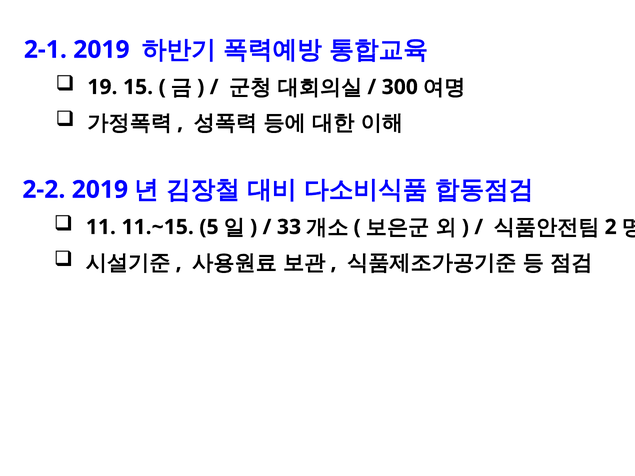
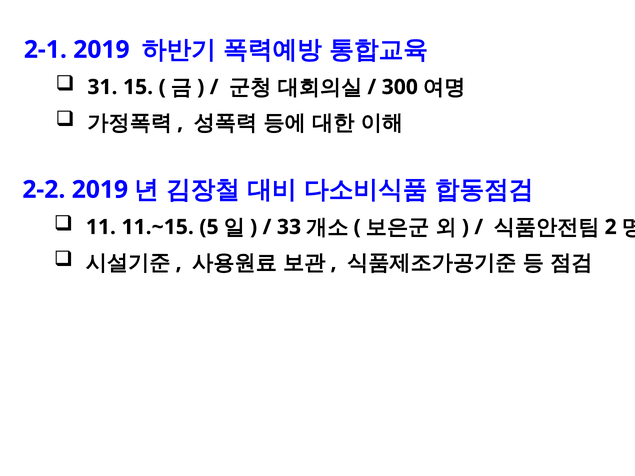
19: 19 -> 31 (102, 87)
